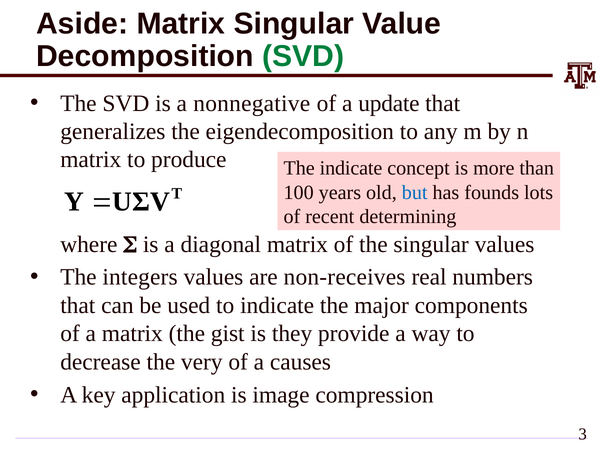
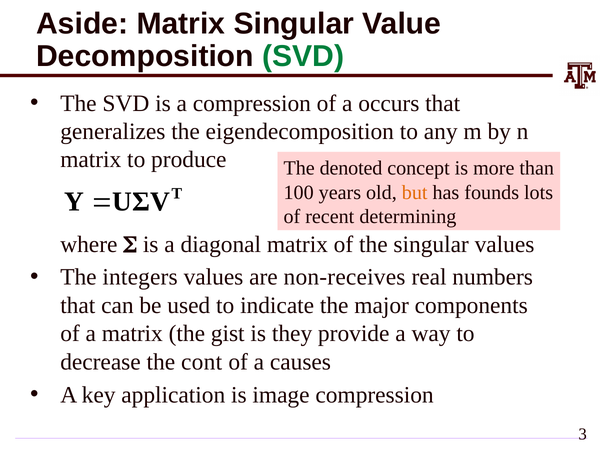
a nonnegative: nonnegative -> compression (252, 103)
update: update -> occurs (389, 103)
The indicate: indicate -> denoted (351, 168)
but colour: blue -> orange (415, 192)
very: very -> cont (202, 361)
